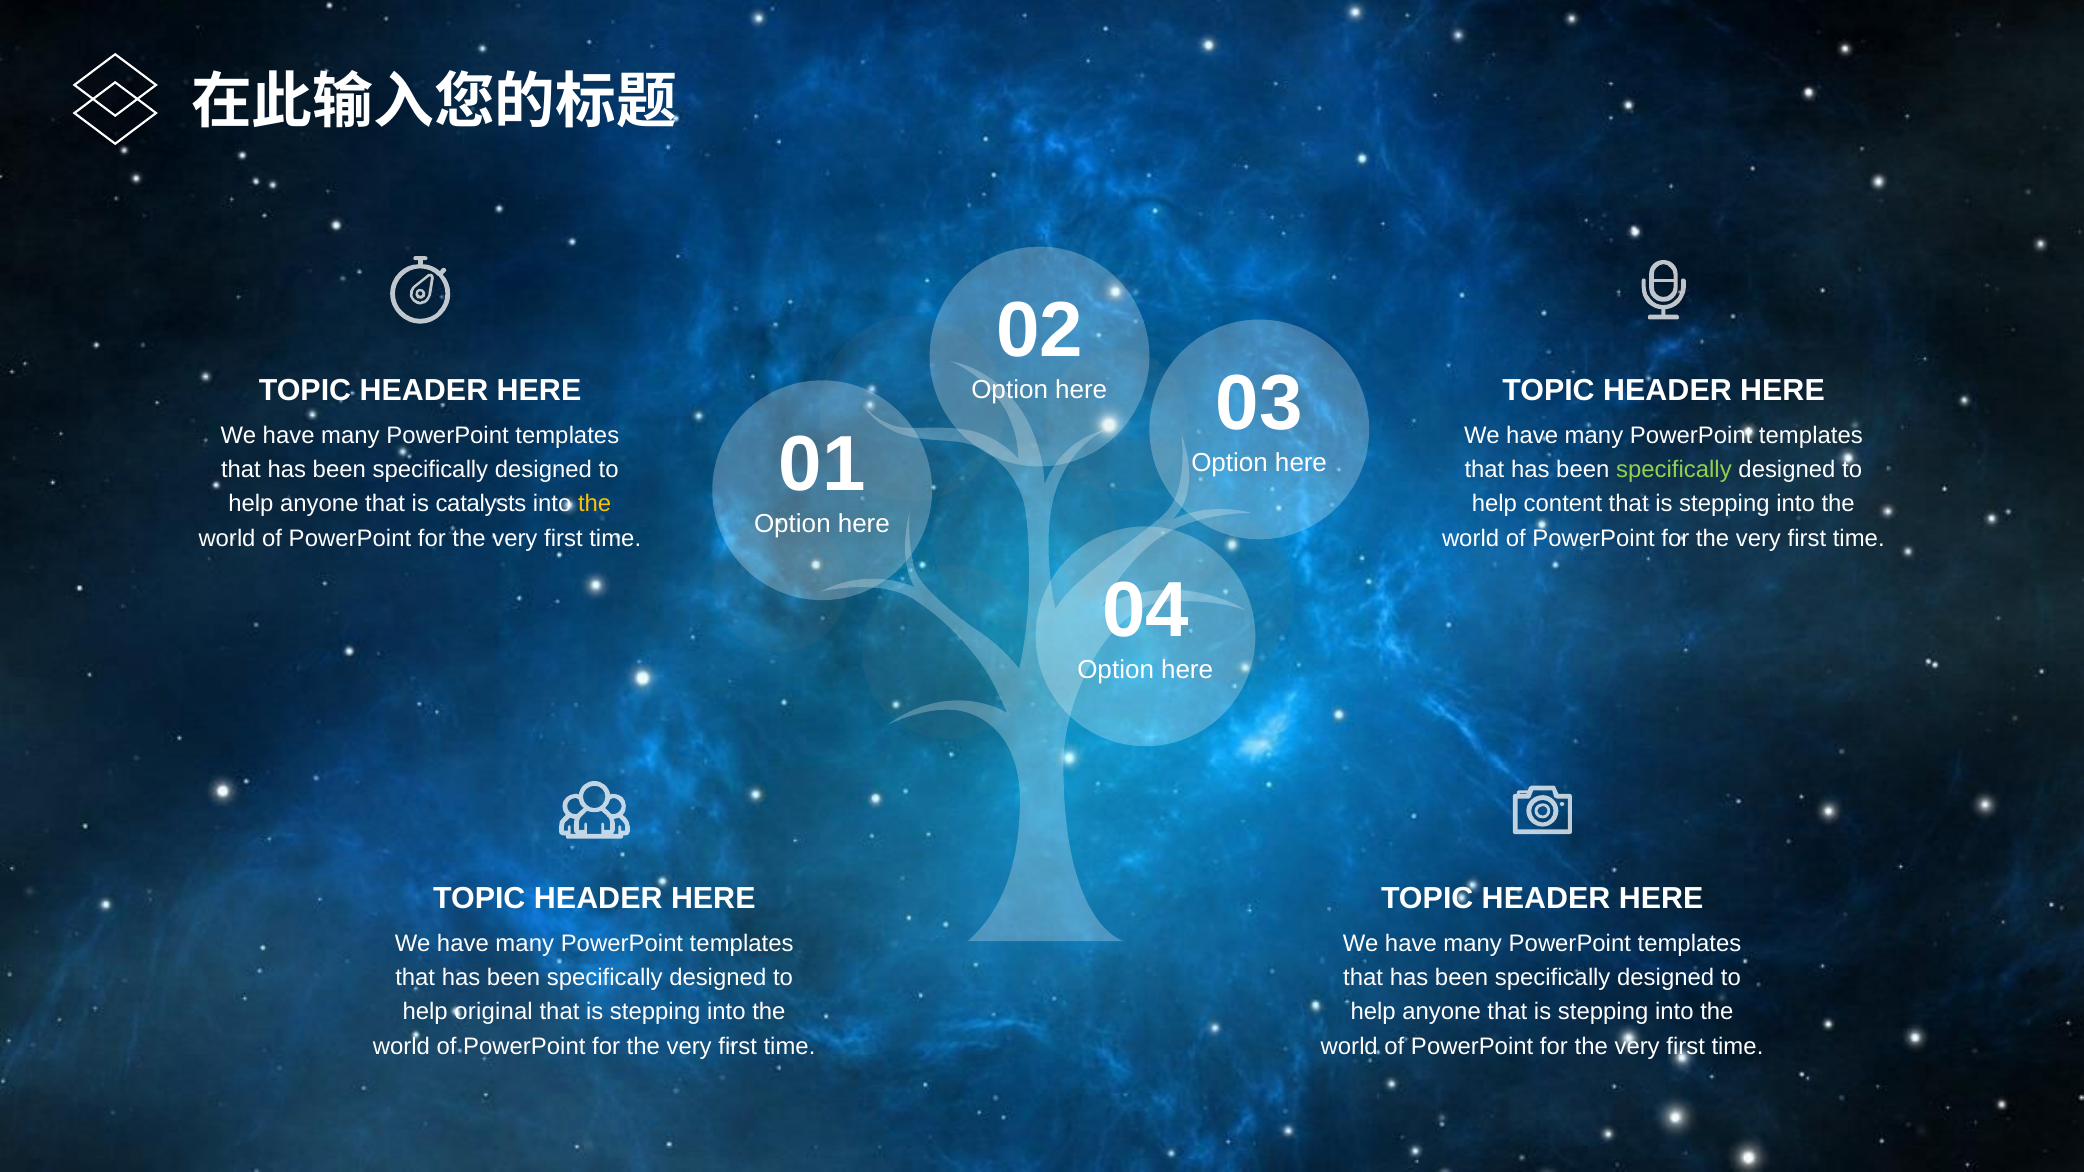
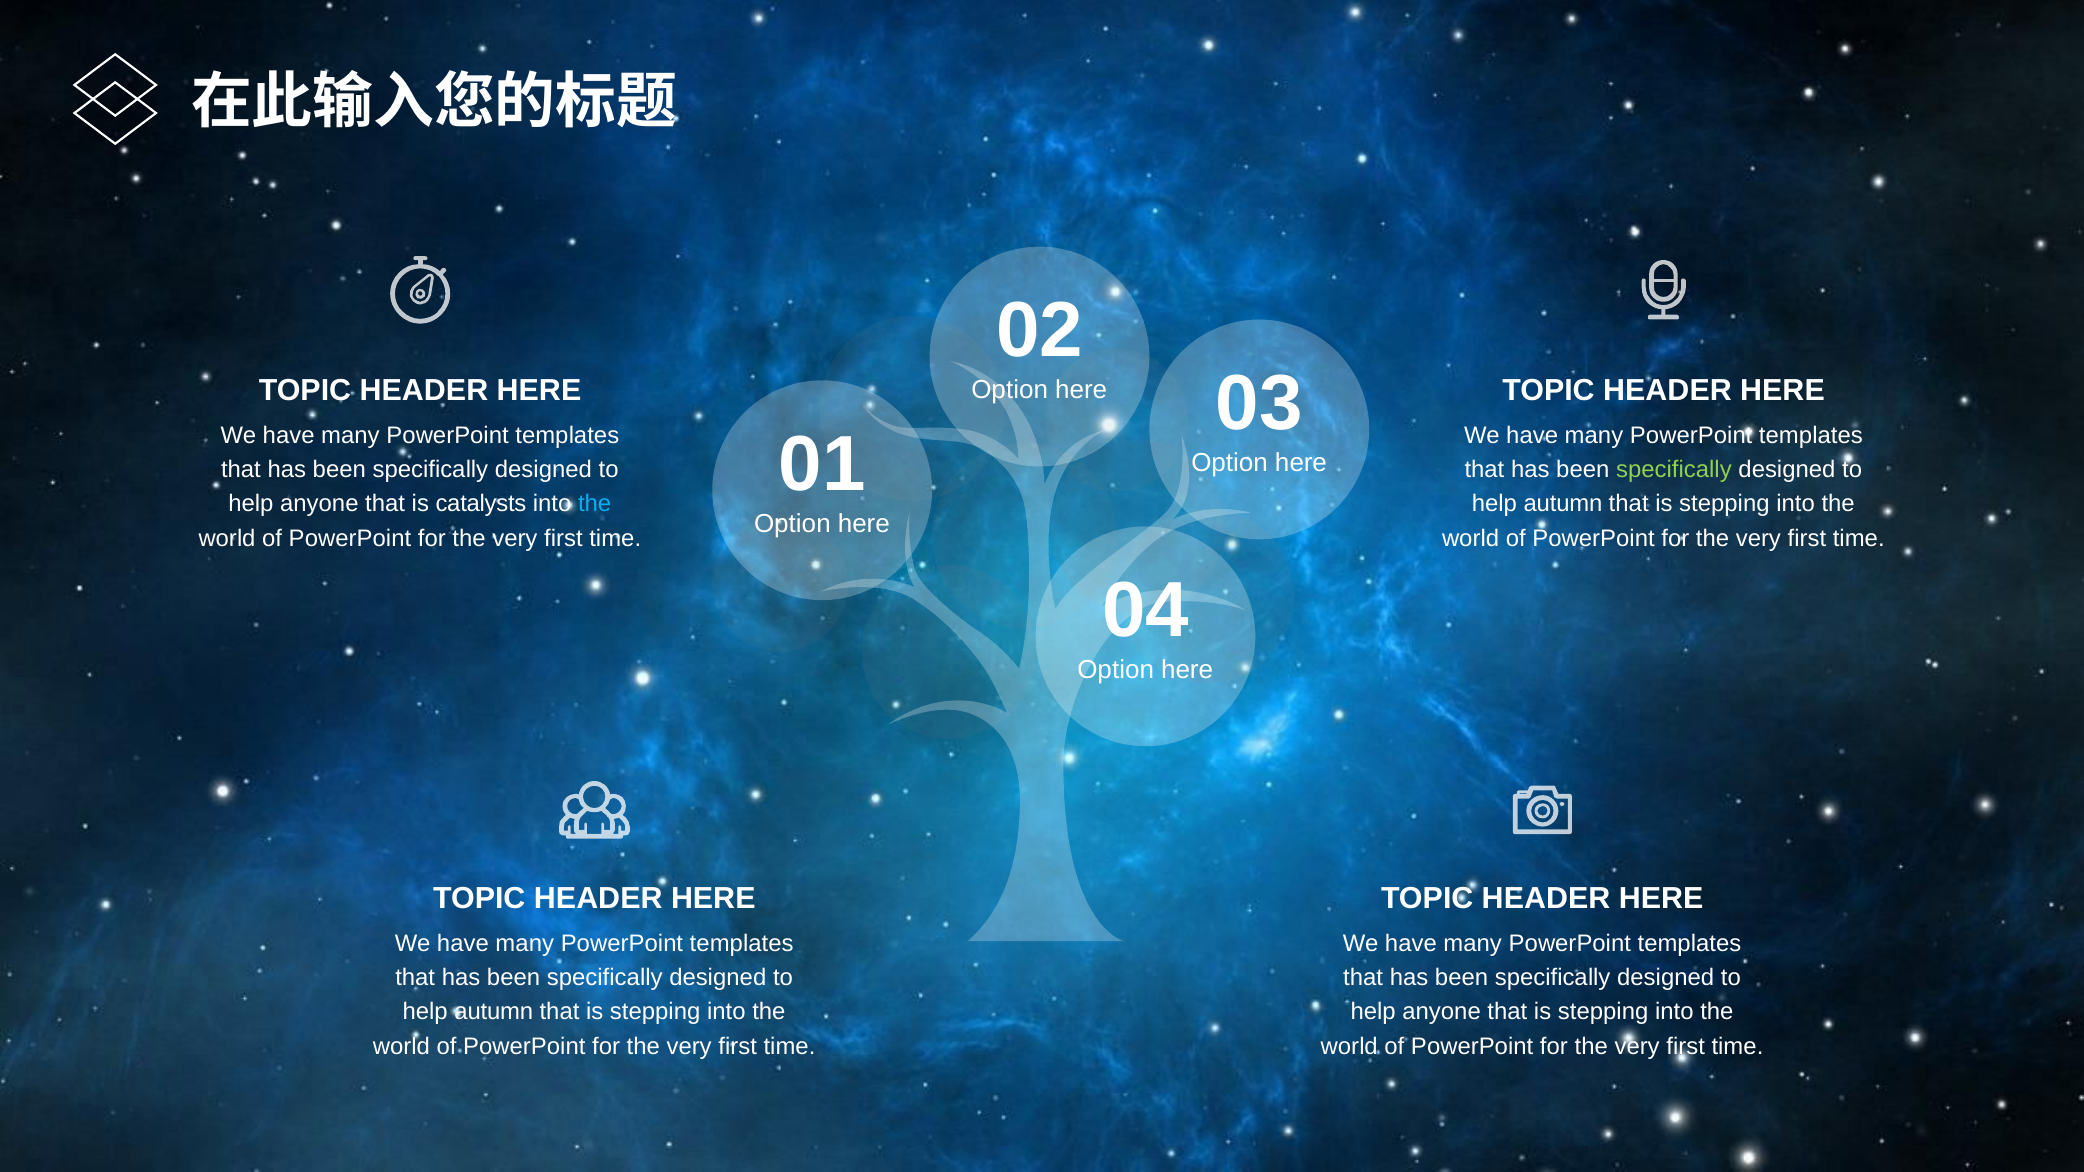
the colour: yellow -> light blue (595, 504)
content: content -> autumn (1563, 504)
original: original -> autumn (494, 1012)
